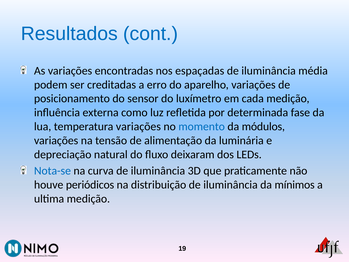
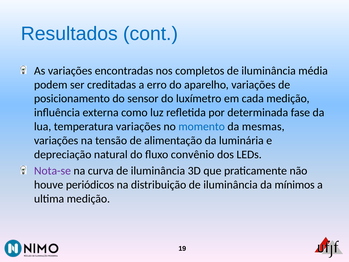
espaçadas: espaçadas -> completos (200, 71)
módulos: módulos -> mesmas (263, 126)
deixaram: deixaram -> convênio (193, 154)
Nota-se colour: blue -> purple (52, 171)
